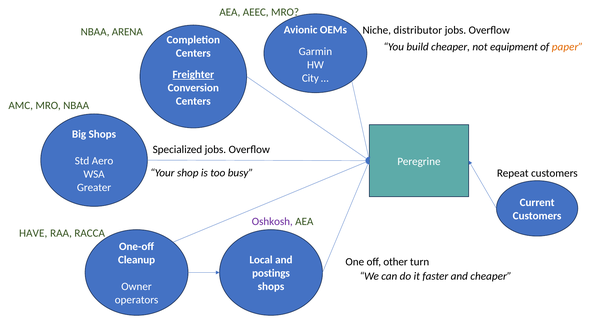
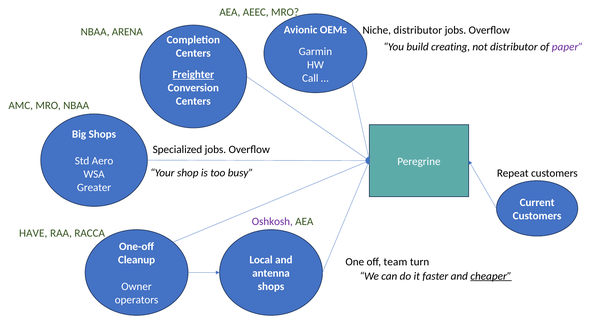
build cheaper: cheaper -> creating (451, 47)
not equipment: equipment -> distributor (514, 47)
paper colour: orange -> purple (567, 47)
City: City -> Call (310, 78)
other: other -> team (395, 262)
postings: postings -> antenna (271, 273)
cheaper underline: none -> present (491, 276)
